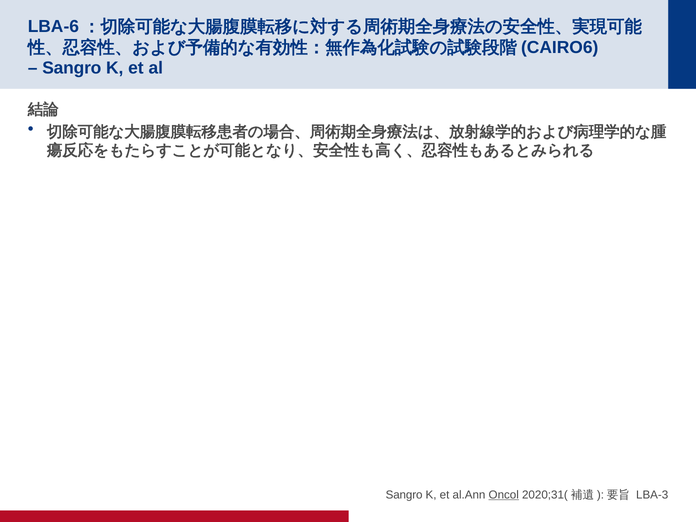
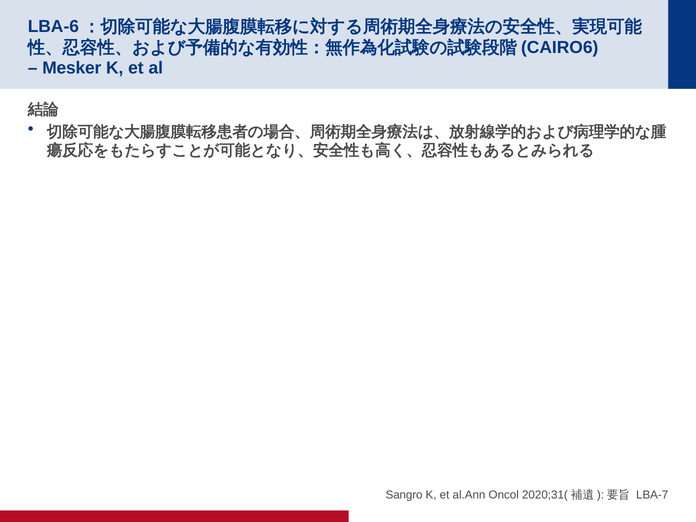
Sangro: Sangro -> Mesker (72, 68)
Oncol underline: present -> none (504, 495)
LBA-3: LBA-3 -> LBA-7 (652, 495)
